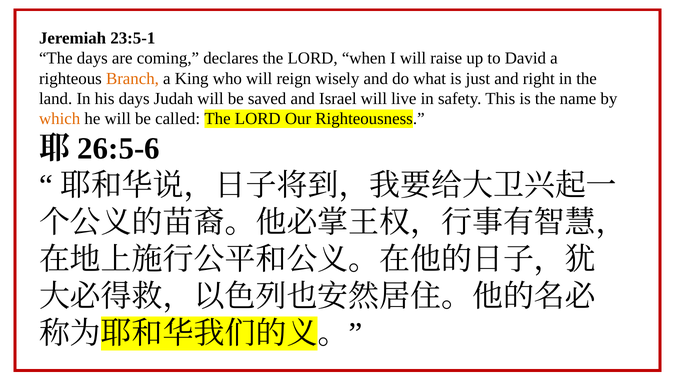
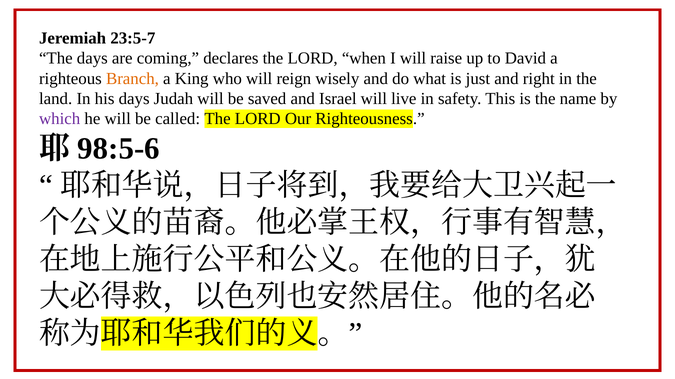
23:5-1: 23:5-1 -> 23:5-7 (133, 38)
which colour: orange -> purple (60, 119)
26:5-6: 26:5-6 -> 98:5-6 (119, 149)
